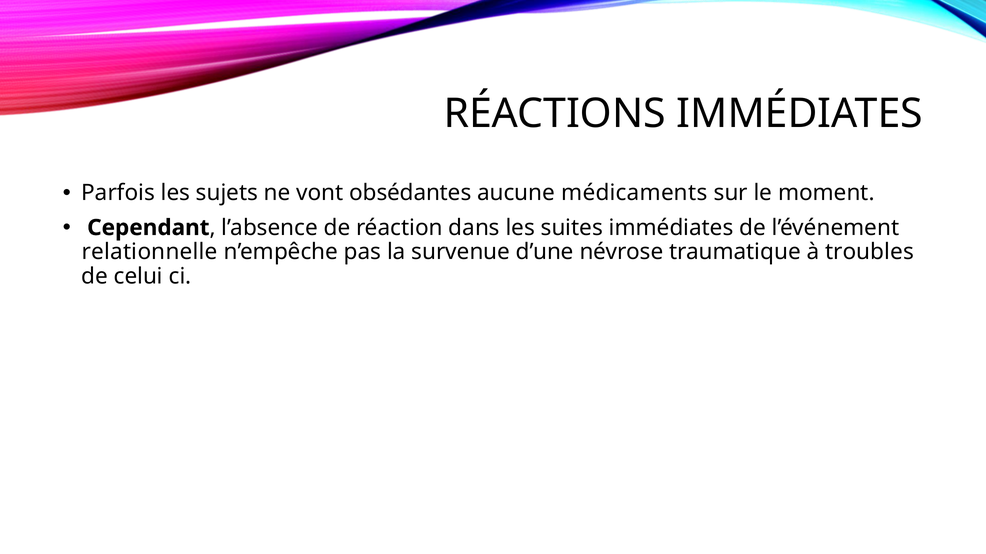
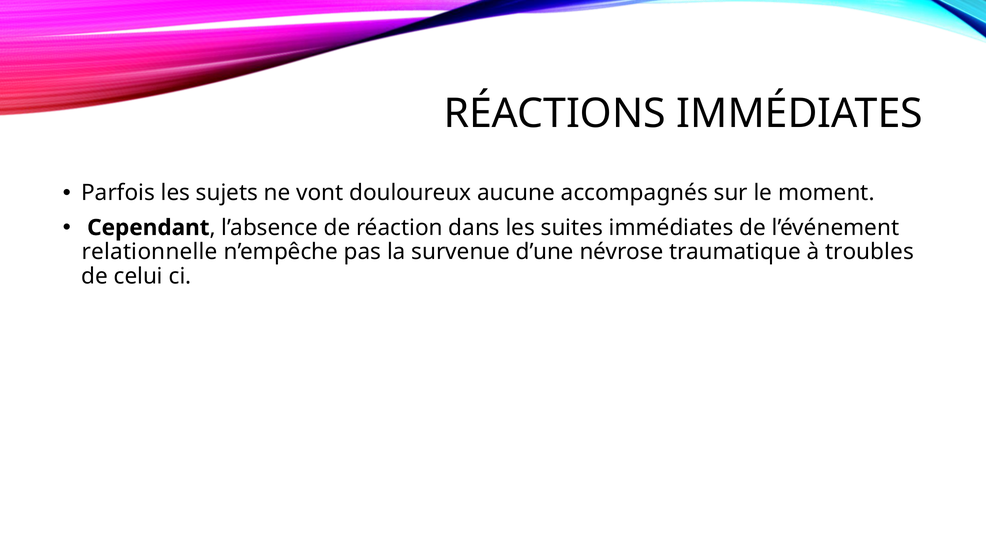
obsédantes: obsédantes -> douloureux (410, 193)
médicaments: médicaments -> accompagnés (634, 193)
